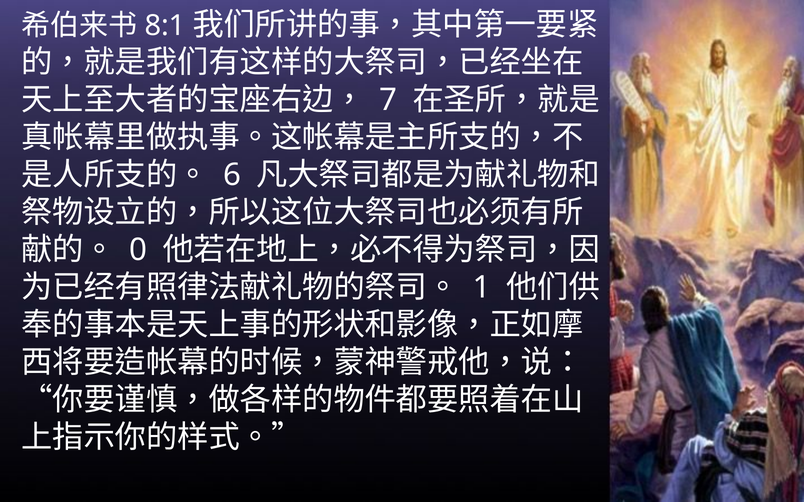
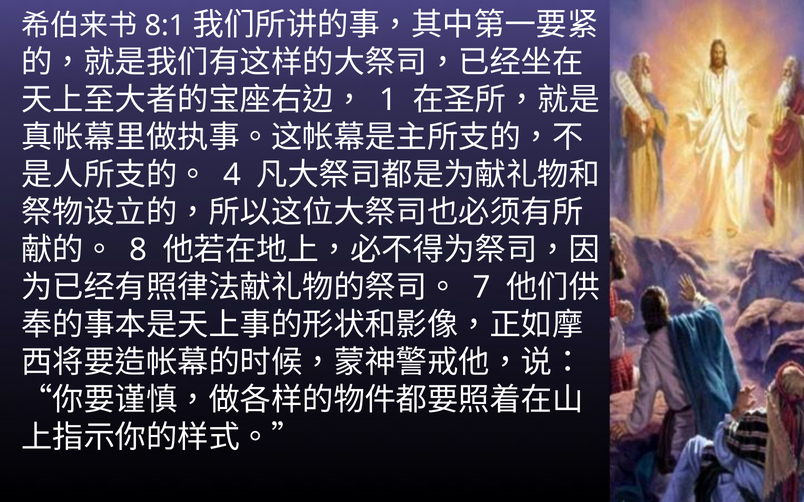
7: 7 -> 1 (388, 100)
6: 6 -> 4 (232, 175)
0: 0 -> 8 (138, 250)
1: 1 -> 7 (482, 288)
